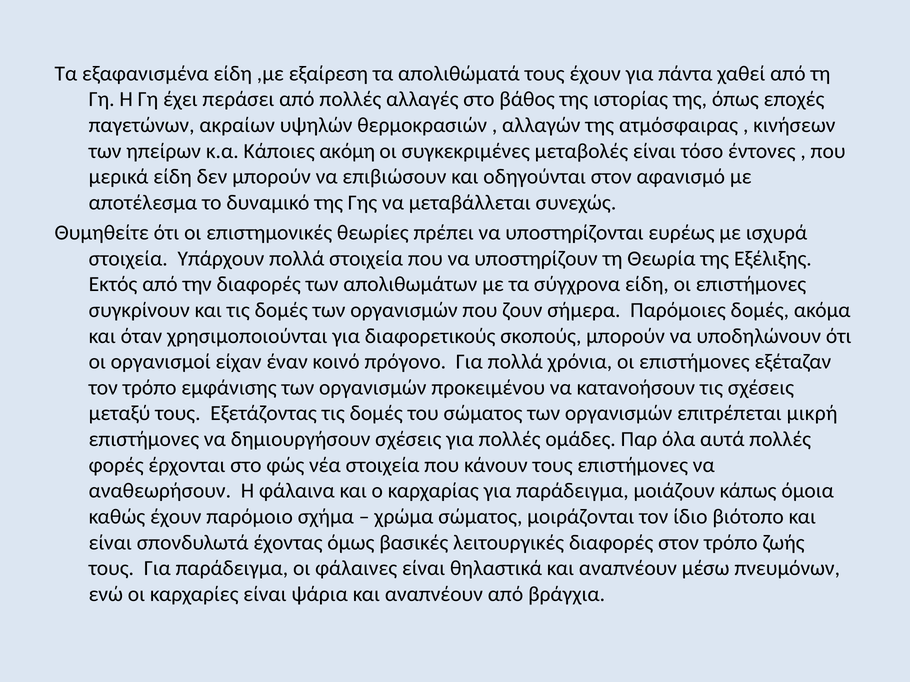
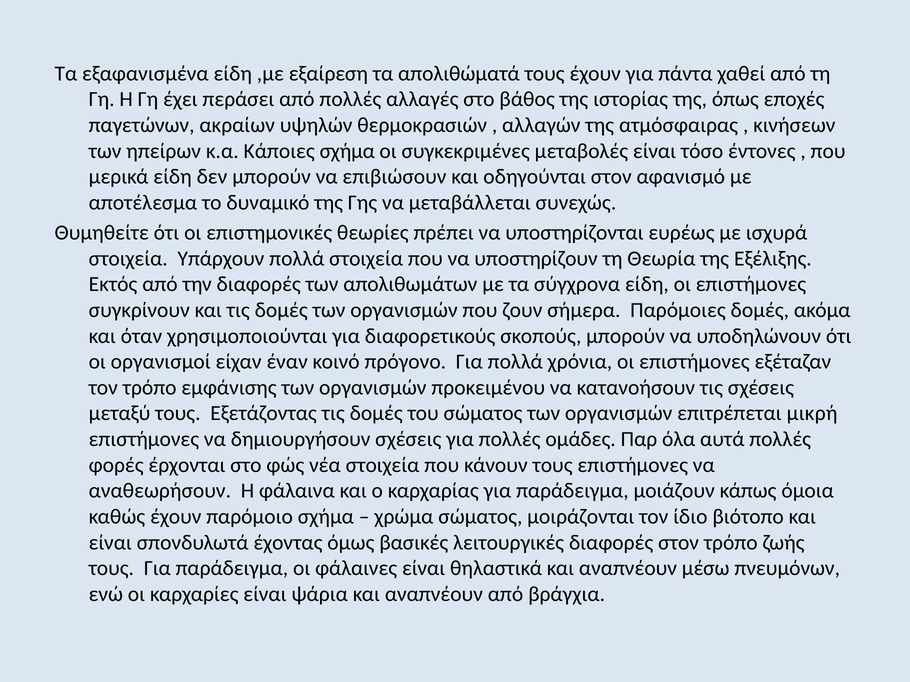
Κάποιες ακόμη: ακόμη -> σχήμα (347, 151)
